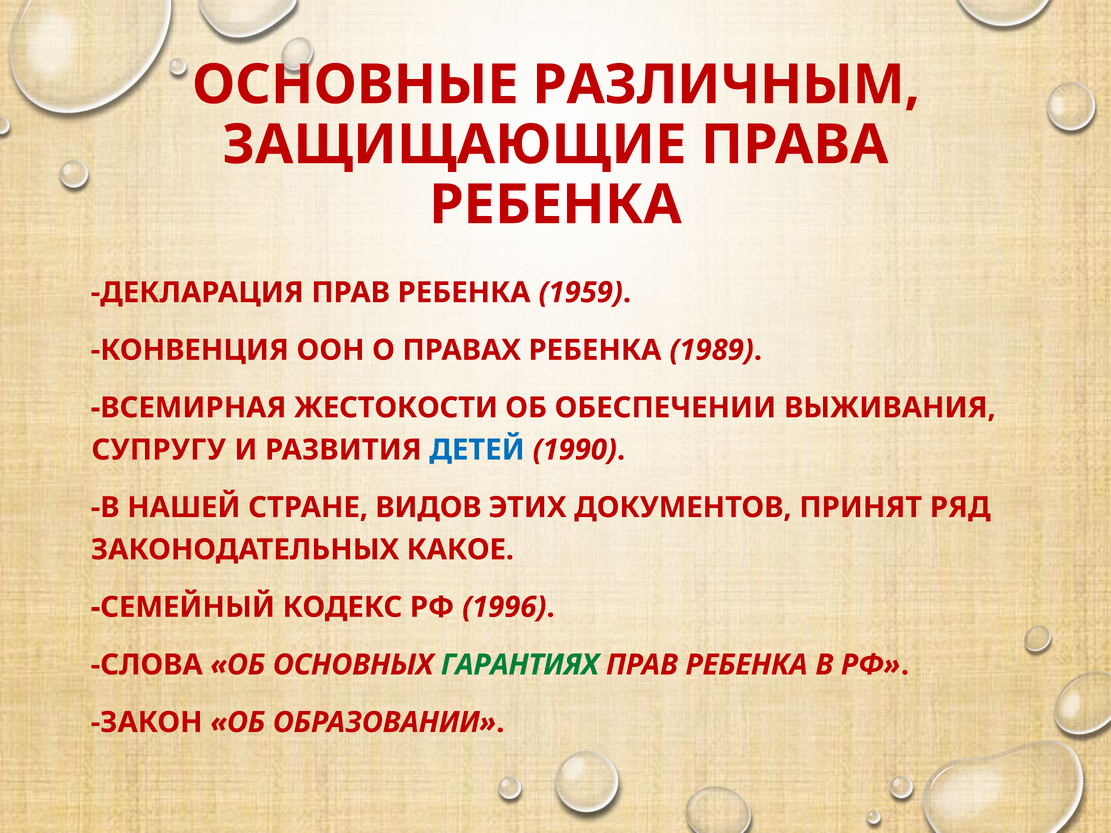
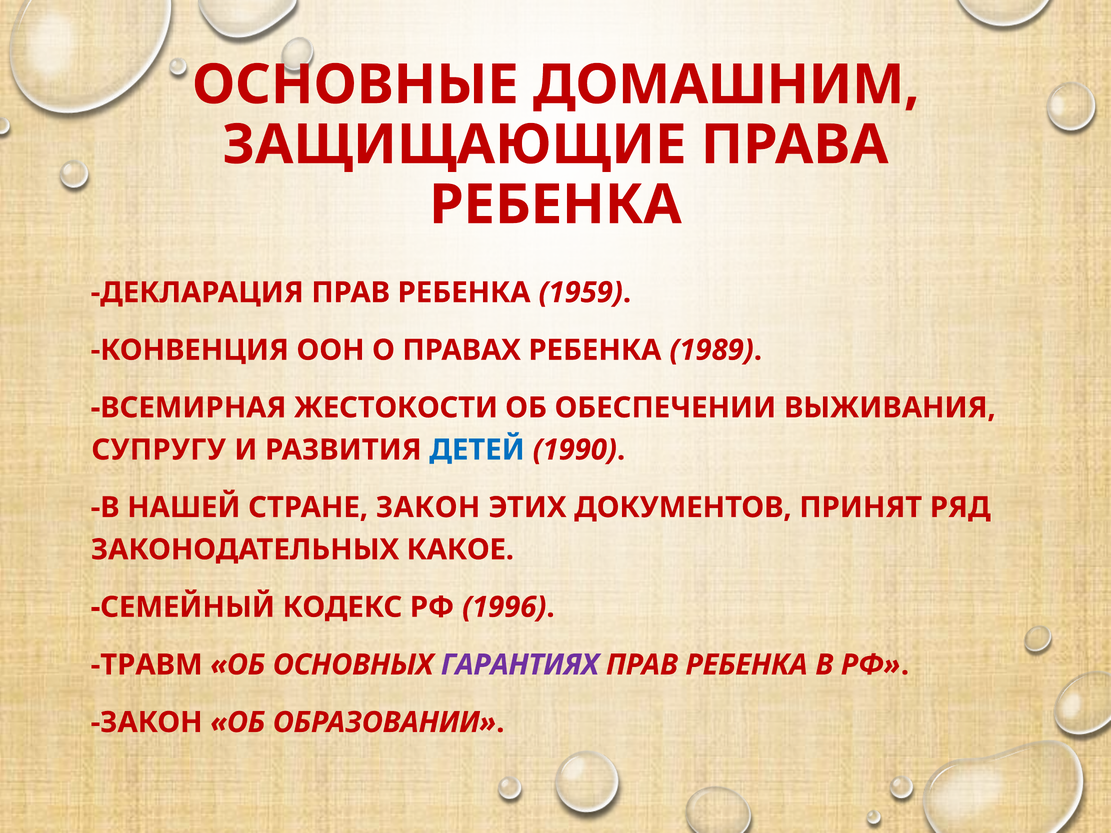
РАЗЛИЧНЫМ: РАЗЛИЧНЫМ -> ДОМАШНИМ (726, 85)
СТРАНЕ ВИДОВ: ВИДОВ -> ЗАКОН (428, 508)
СЛОВА: СЛОВА -> ТРАВМ (147, 665)
ГАРАНТИЯХ colour: green -> purple (520, 665)
